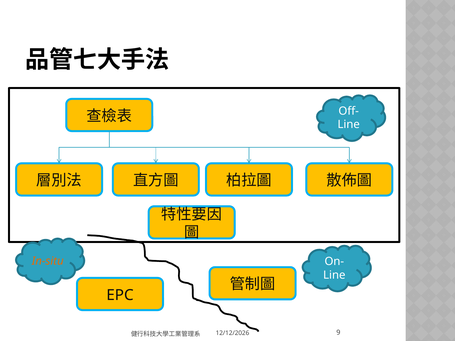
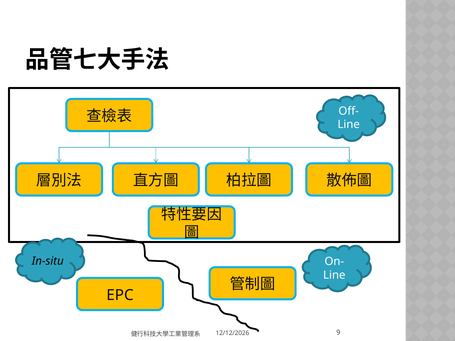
In-situ colour: orange -> black (48, 261)
